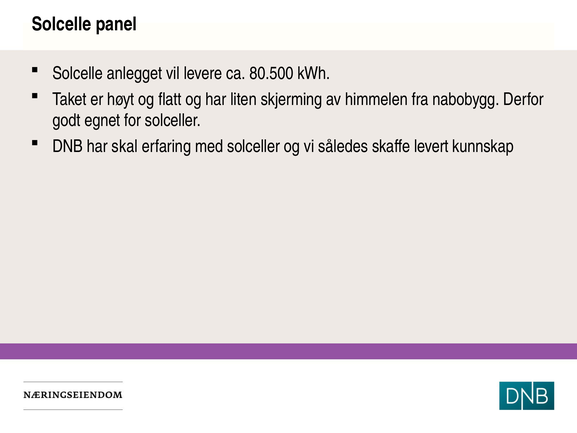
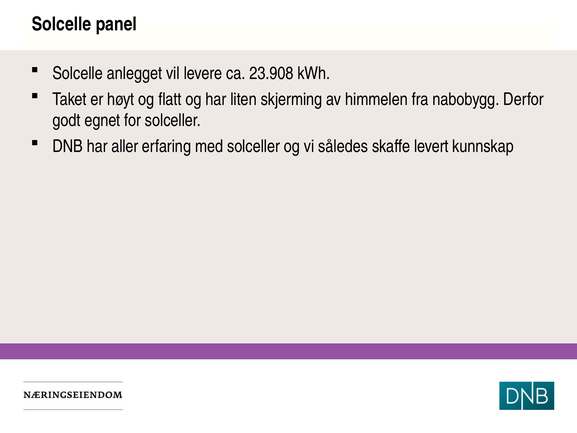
80.500: 80.500 -> 23.908 (272, 73)
skal: skal -> aller (125, 146)
